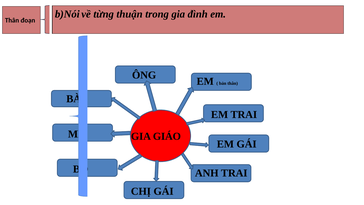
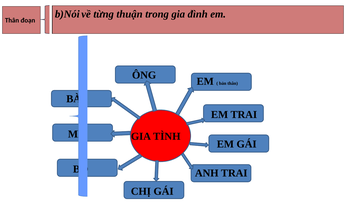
GIÁO: GIÁO -> TÌNH (167, 136)
